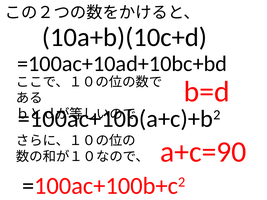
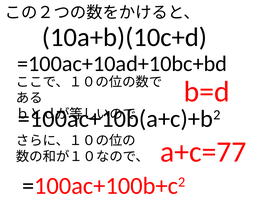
a+c=90: a+c=90 -> a+c=77 (203, 152)
